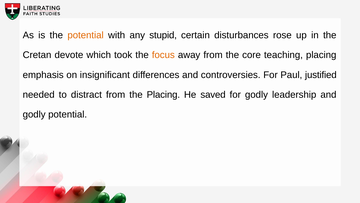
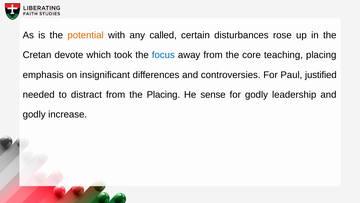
stupid: stupid -> called (163, 35)
focus colour: orange -> blue (163, 55)
saved: saved -> sense (213, 94)
godly potential: potential -> increase (68, 114)
